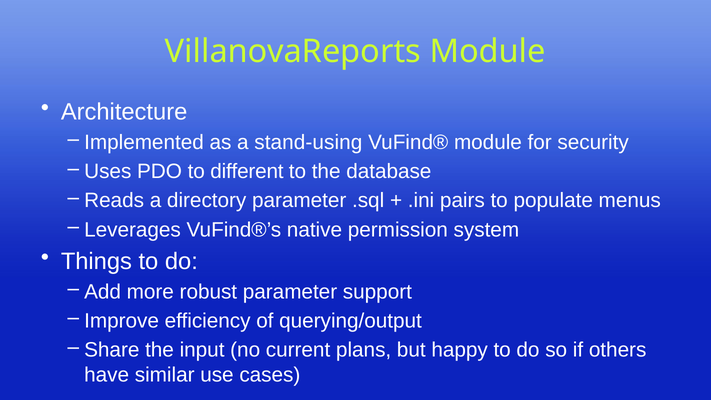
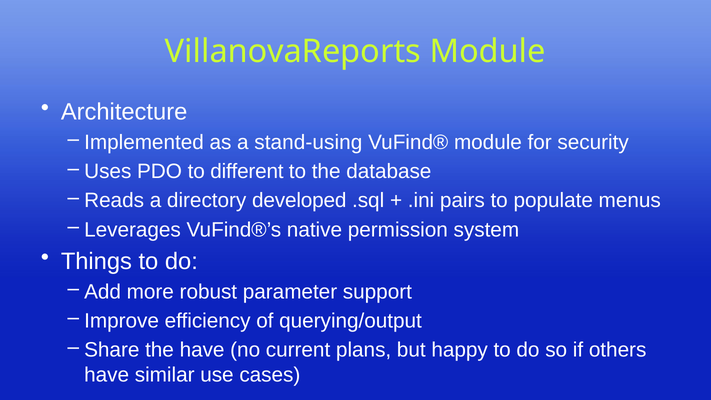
directory parameter: parameter -> developed (299, 201)
the input: input -> have (202, 350)
